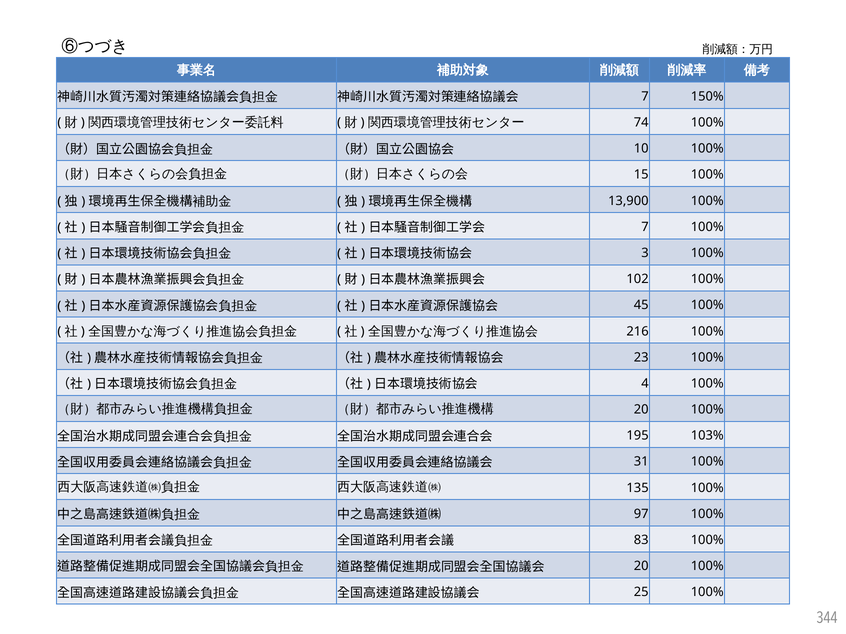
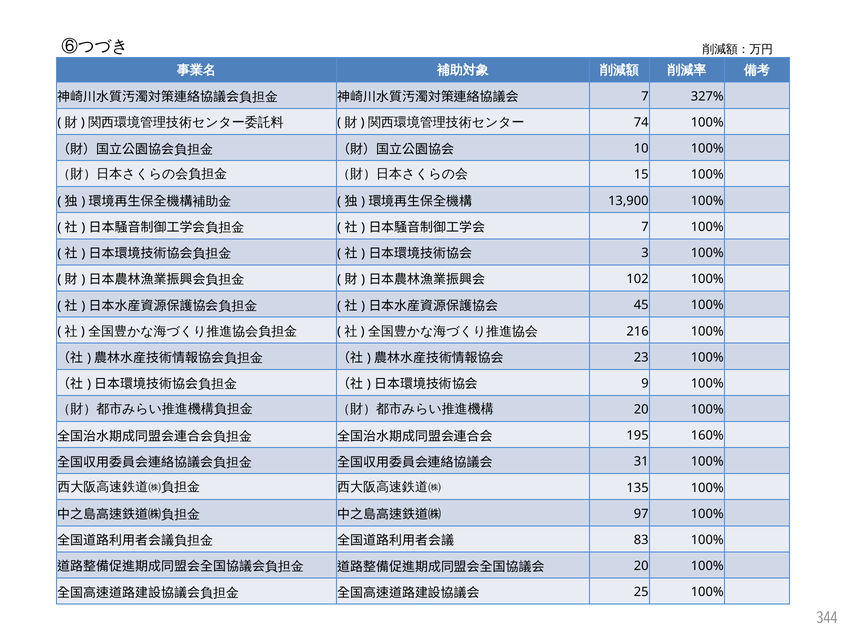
150%: 150% -> 327% (707, 97)
4: 4 -> 9 (645, 384)
103%: 103% -> 160% (707, 436)
